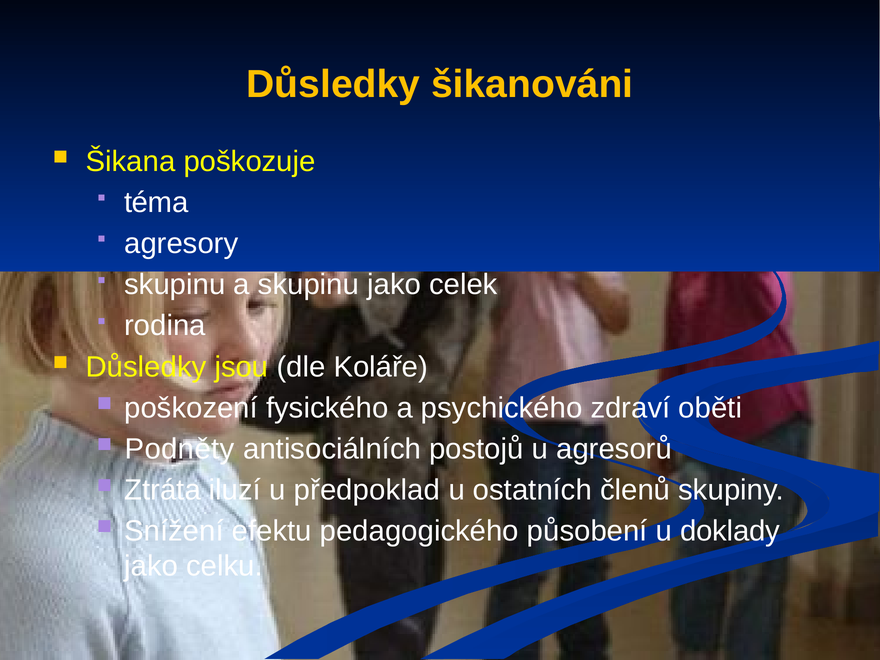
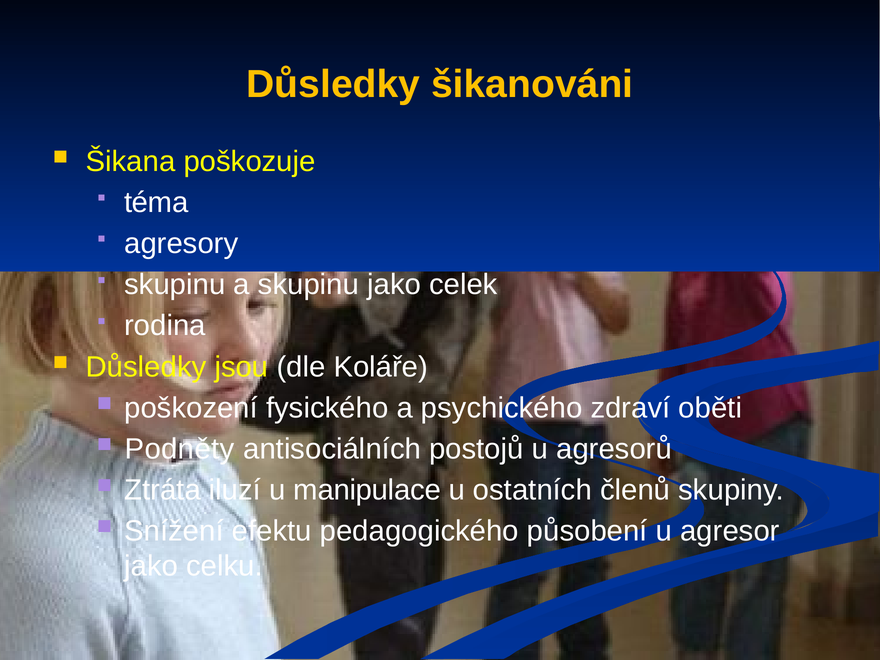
předpoklad: předpoklad -> manipulace (367, 490)
doklady: doklady -> agresor (730, 531)
